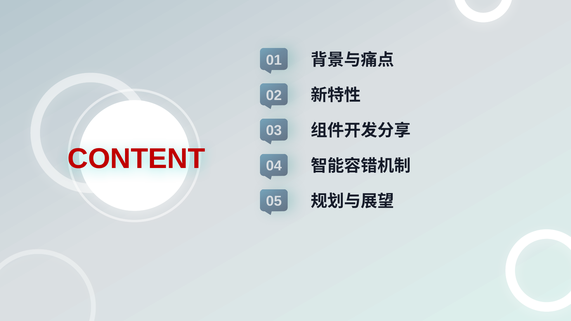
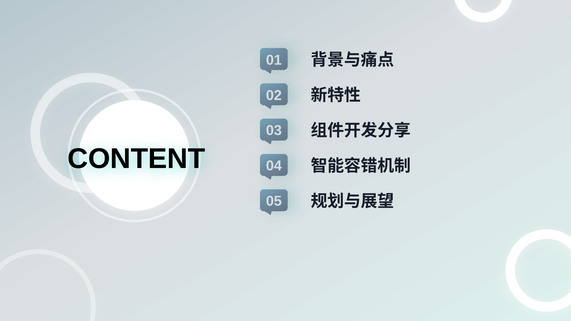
CONTENT colour: red -> black (136, 159)
